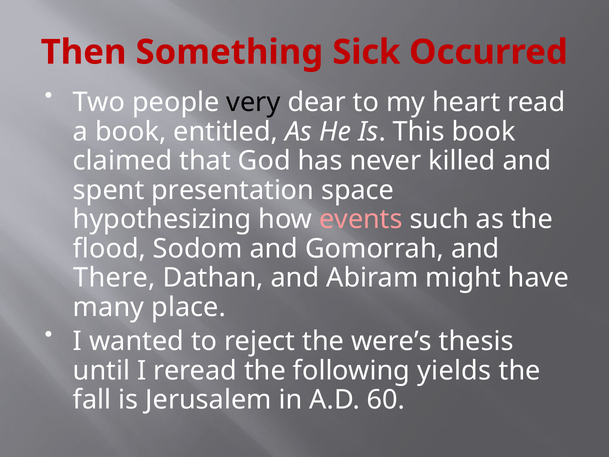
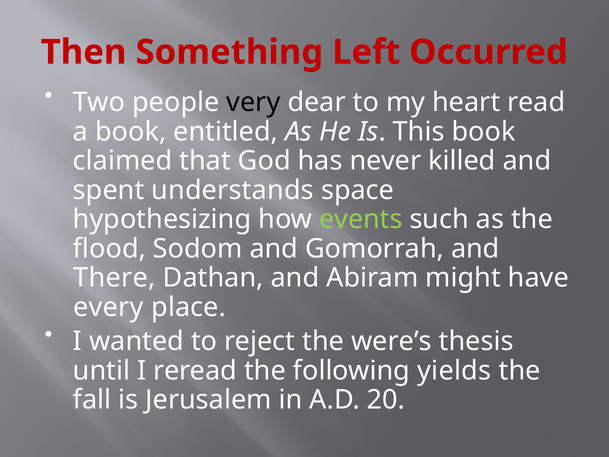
Sick: Sick -> Left (366, 52)
presentation: presentation -> understands (233, 190)
events colour: pink -> light green (361, 219)
many: many -> every (109, 307)
60: 60 -> 20 (386, 400)
